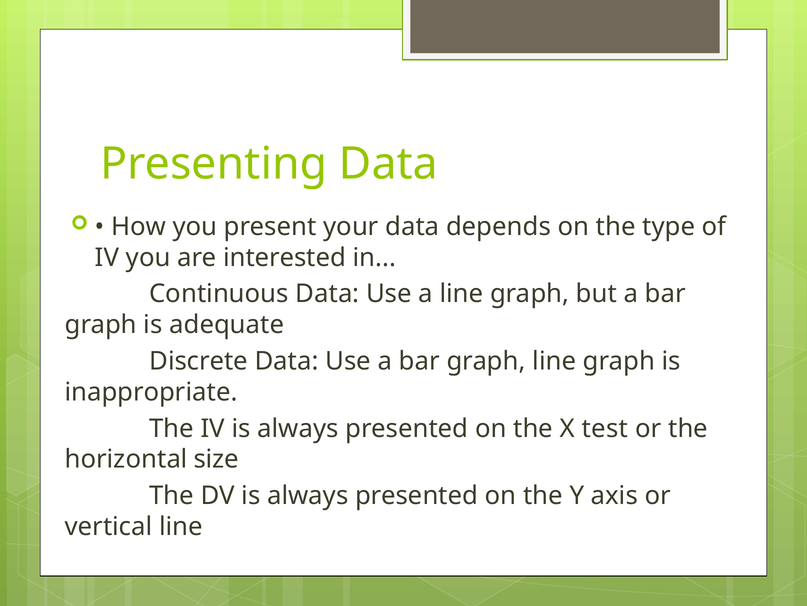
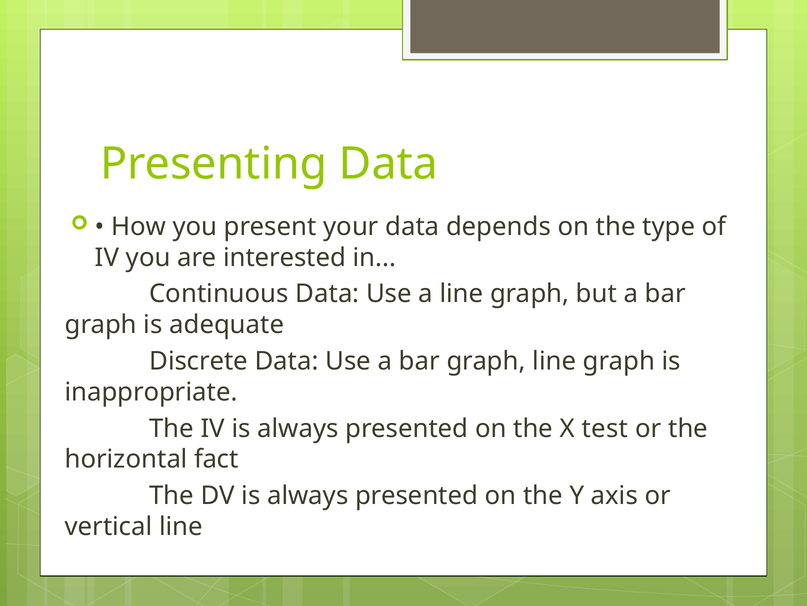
size: size -> fact (216, 459)
